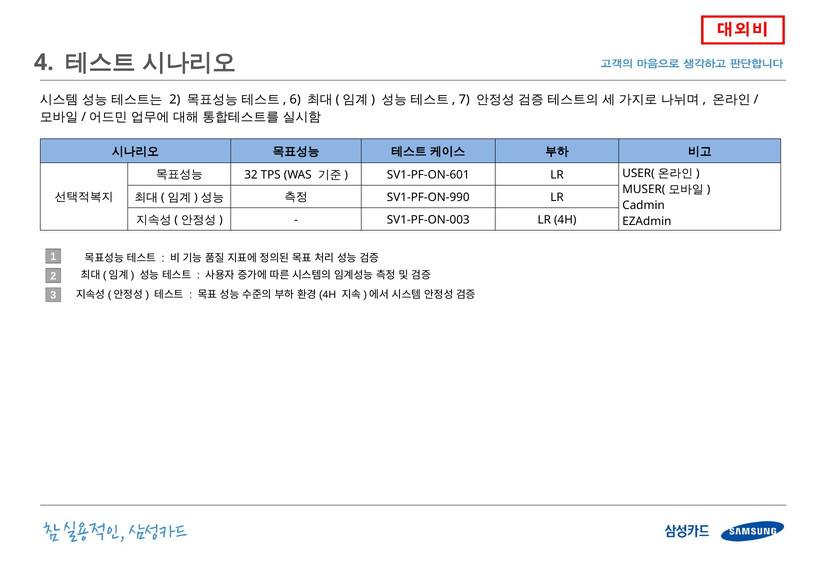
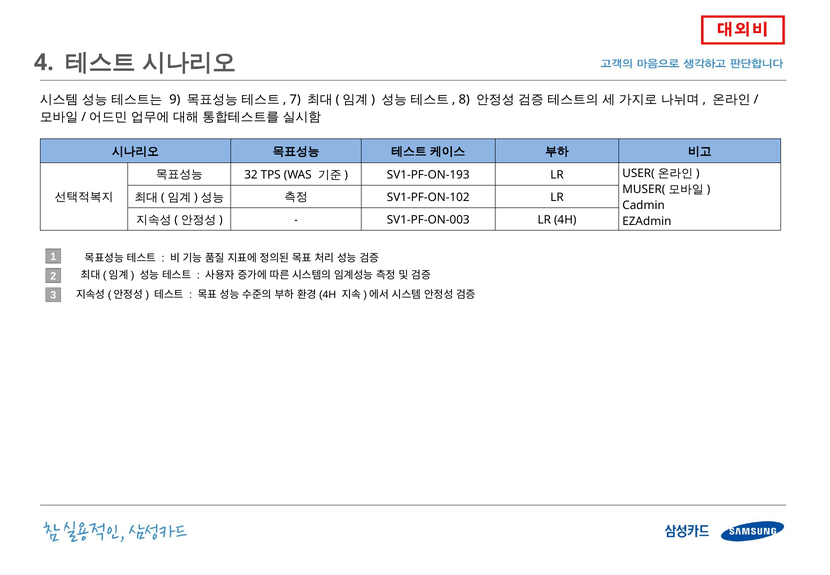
2: 2 -> 9 (175, 99)
6: 6 -> 7 (295, 99)
7: 7 -> 8 (464, 99)
SV1-PF-ON-601: SV1-PF-ON-601 -> SV1-PF-ON-193 (428, 175)
SV1-PF-ON-990: SV1-PF-ON-990 -> SV1-PF-ON-102 (428, 197)
